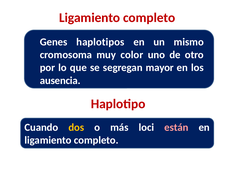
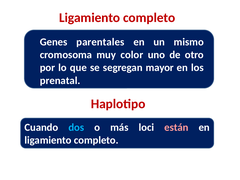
haplotipos: haplotipos -> parentales (100, 42)
ausencia: ausencia -> prenatal (60, 80)
dos colour: yellow -> light blue (76, 127)
